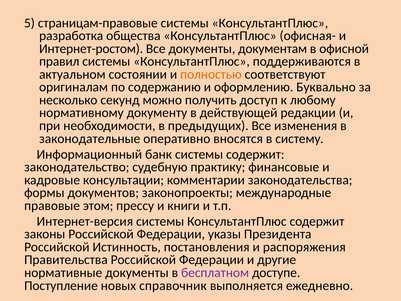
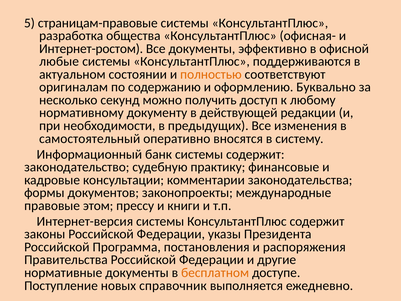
документам: документам -> эффективно (273, 49)
правил: правил -> любые (59, 61)
законодательные: законодательные -> самостоятельный (90, 138)
Истинность: Истинность -> Программа (127, 247)
бесплатном colour: purple -> orange (215, 273)
